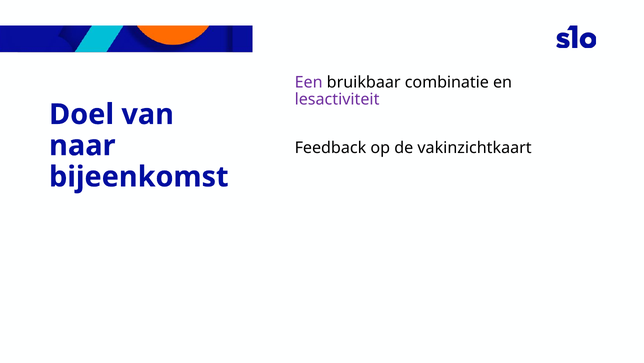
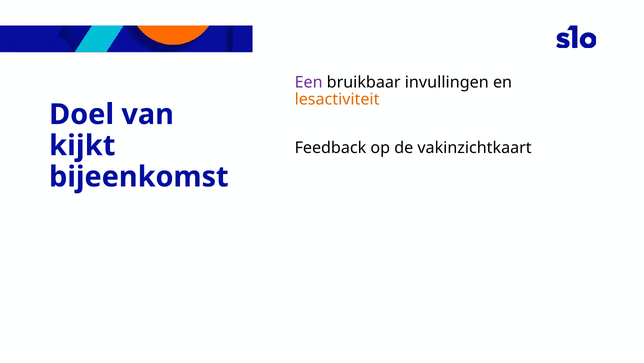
combinatie: combinatie -> invullingen (447, 82)
lesactiviteit colour: purple -> orange (337, 99)
naar: naar -> kijkt (82, 145)
